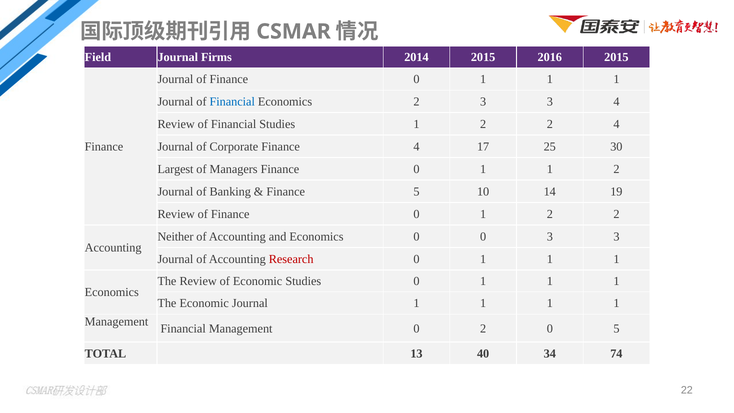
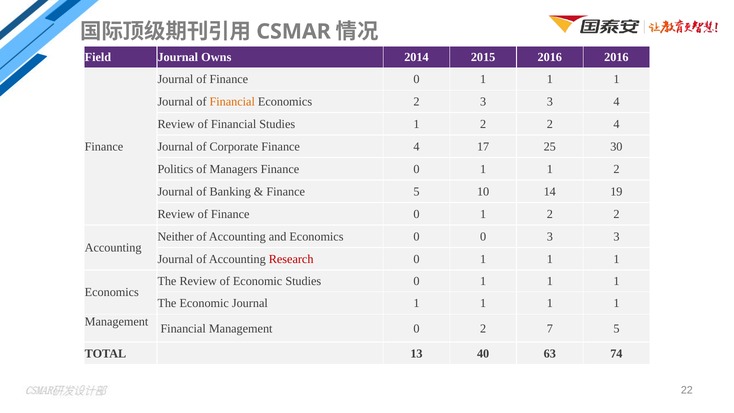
Firms: Firms -> Owns (216, 57)
2016 2015: 2015 -> 2016 (616, 57)
Financial colour: blue -> orange (232, 102)
Largest: Largest -> Politics (175, 169)
2 0: 0 -> 7 (550, 328)
34: 34 -> 63 (550, 354)
